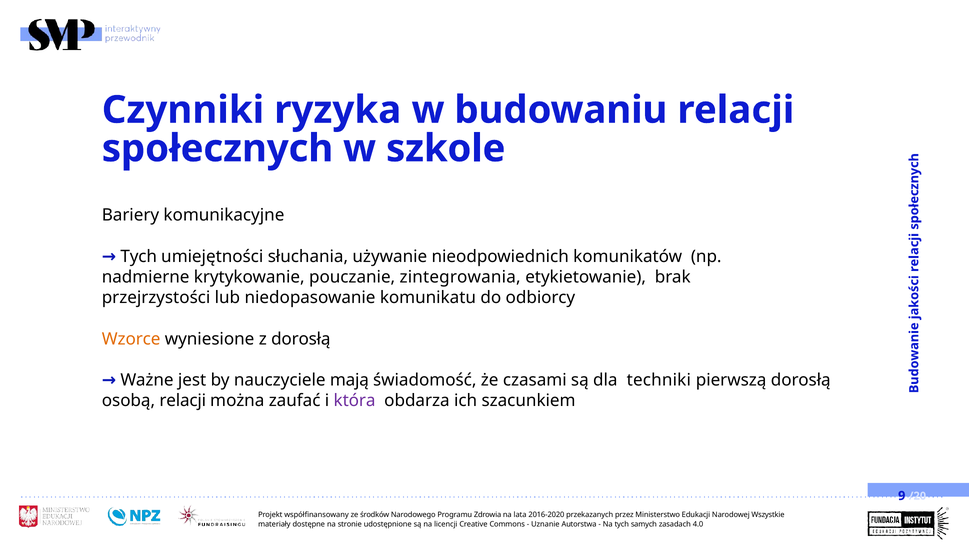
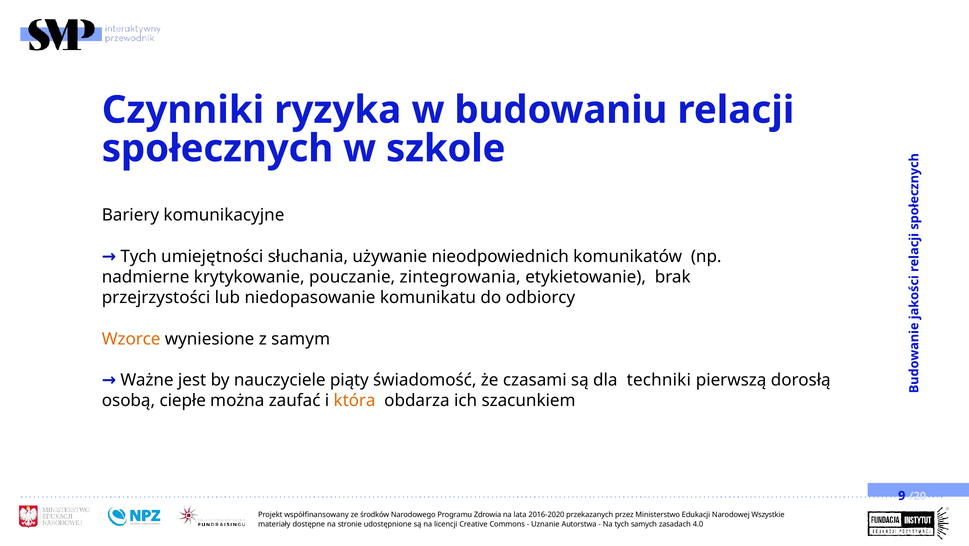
z dorosłą: dorosłą -> samym (301, 339)
mają: mają -> piąty (349, 380)
osobą relacji: relacji -> ciepłe (183, 400)
która colour: purple -> orange (355, 400)
